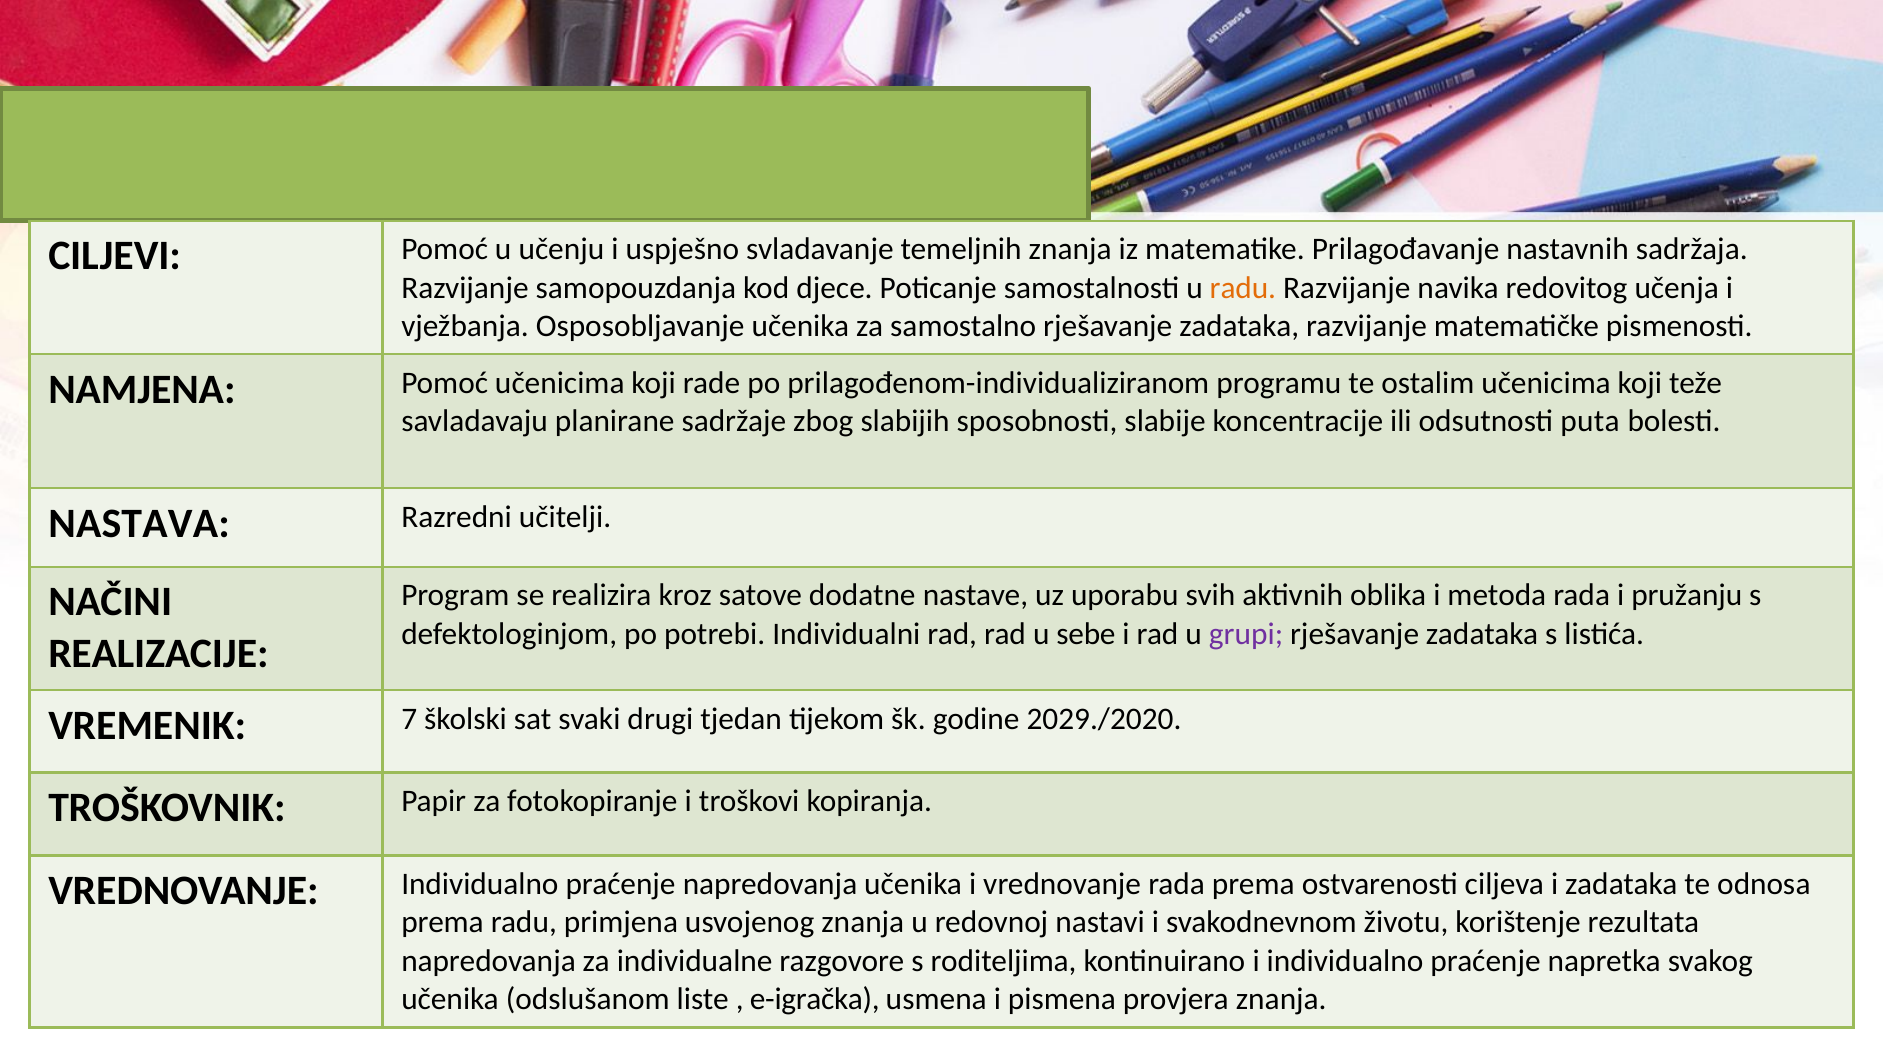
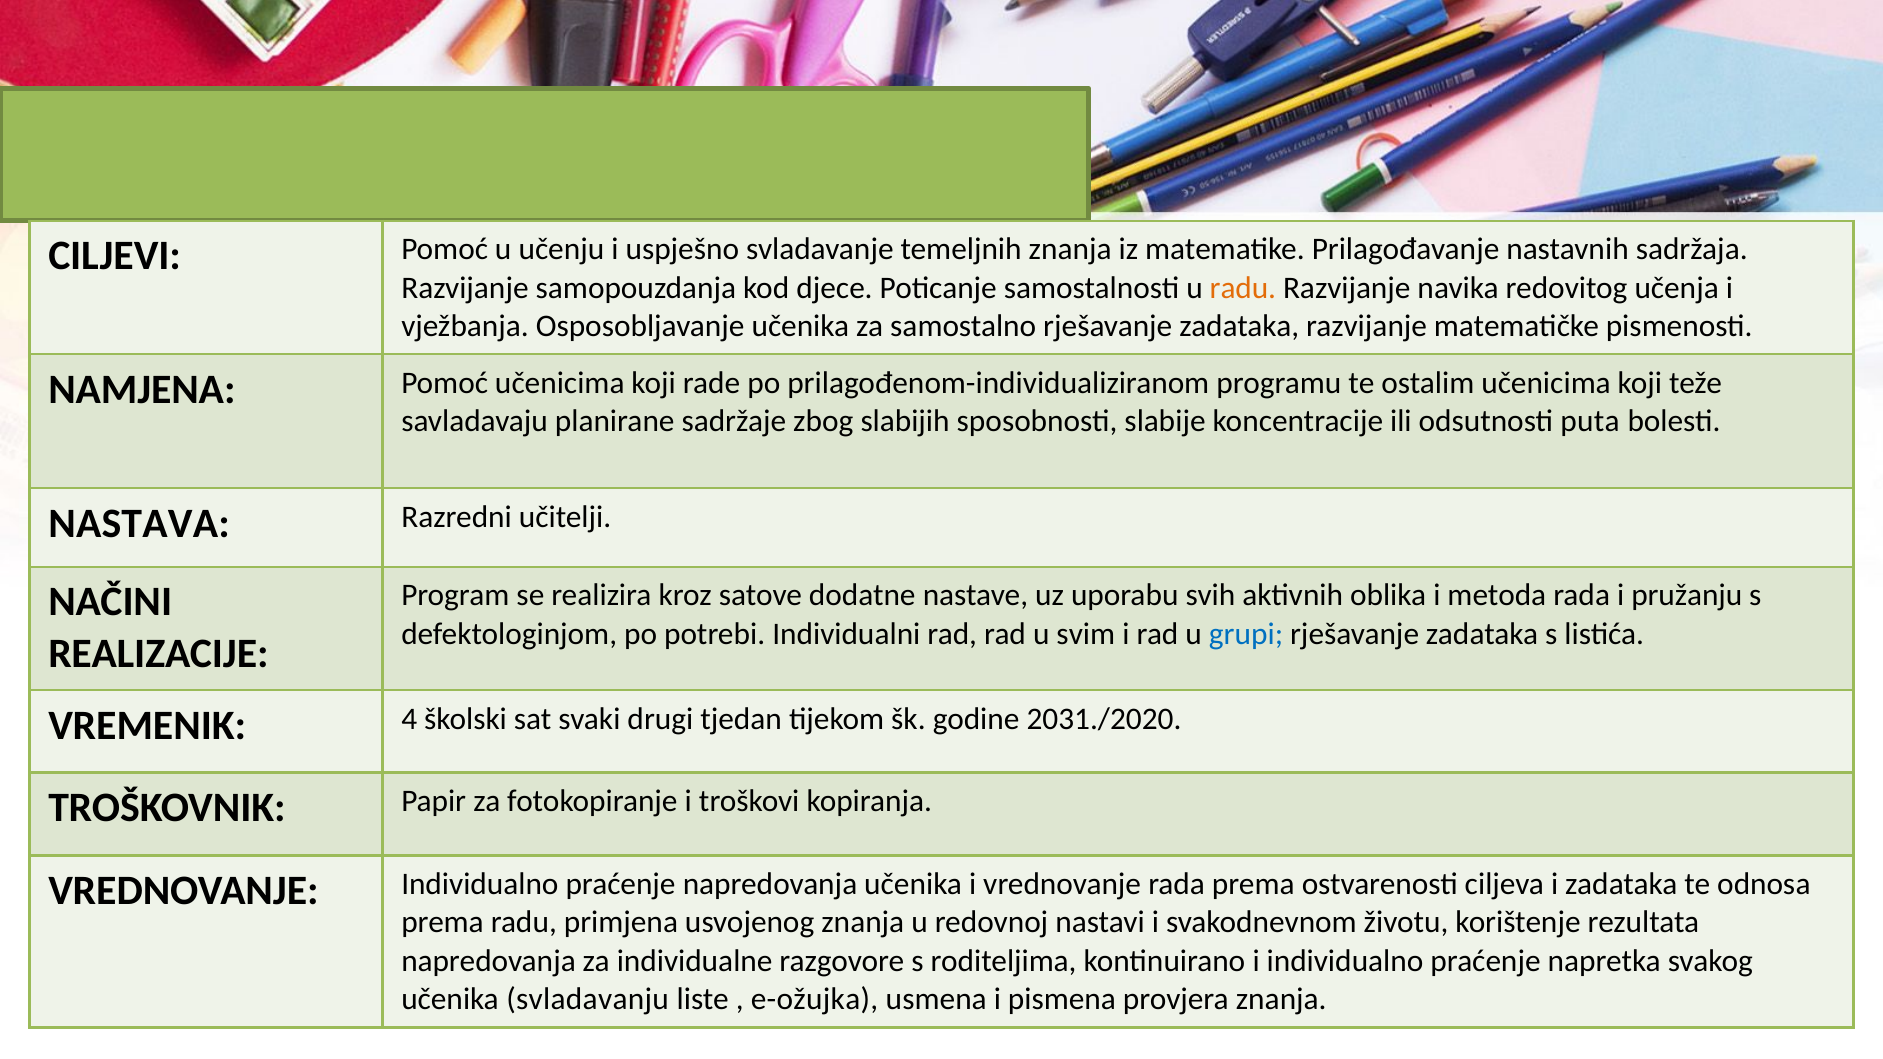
sebe: sebe -> svim (1086, 634)
grupi colour: purple -> blue (1246, 634)
VREMENIK 7: 7 -> 4 (409, 719)
2029./2020: 2029./2020 -> 2031./2020 (1104, 719)
odslušanom: odslušanom -> svladavanju (588, 999)
e-igračka: e-igračka -> e-ožujka (814, 999)
